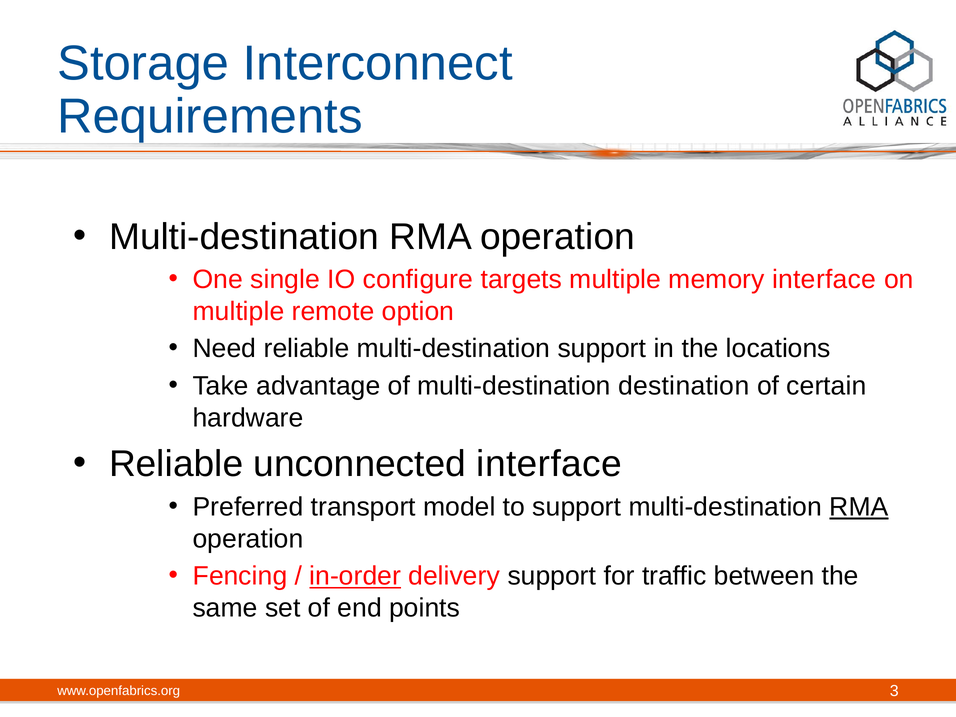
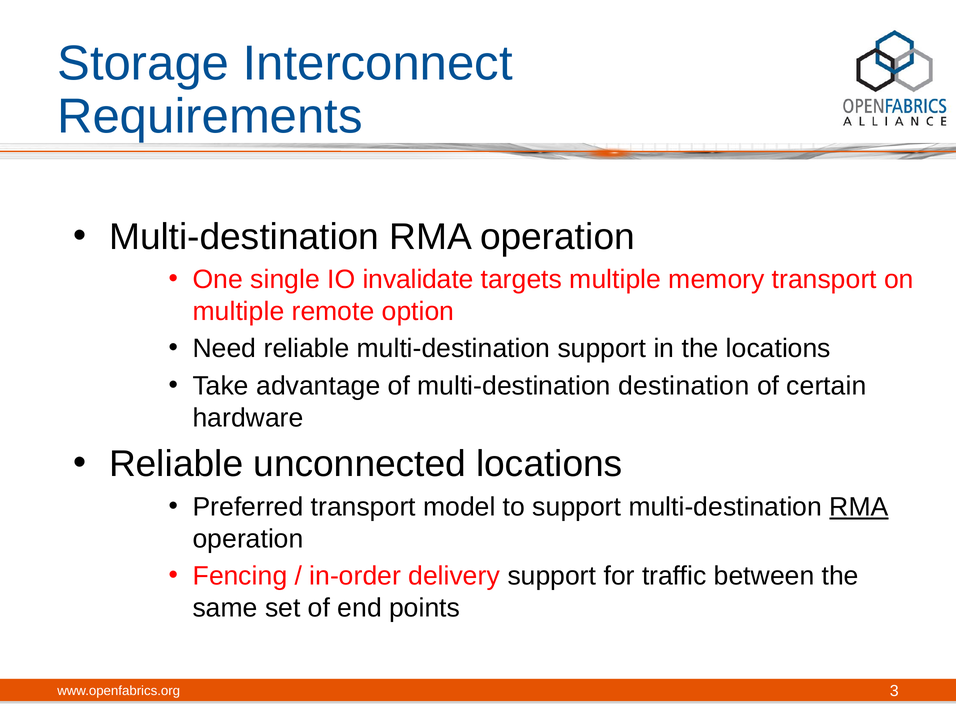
configure: configure -> invalidate (418, 280)
memory interface: interface -> transport (824, 280)
unconnected interface: interface -> locations (549, 464)
in-order underline: present -> none (355, 576)
